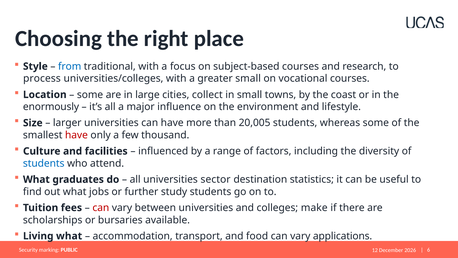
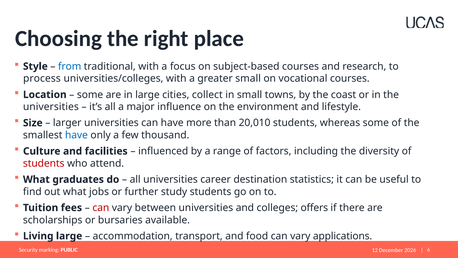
enormously: enormously -> universities (51, 107)
20,005: 20,005 -> 20,010 (255, 123)
have colour: red -> blue (76, 135)
students colour: blue -> red (44, 163)
sector: sector -> career (216, 179)
make: make -> offers (314, 207)
Living what: what -> large (69, 236)
